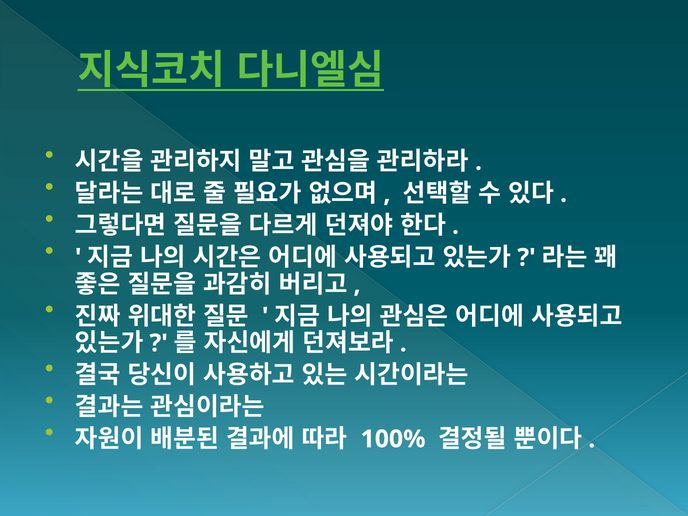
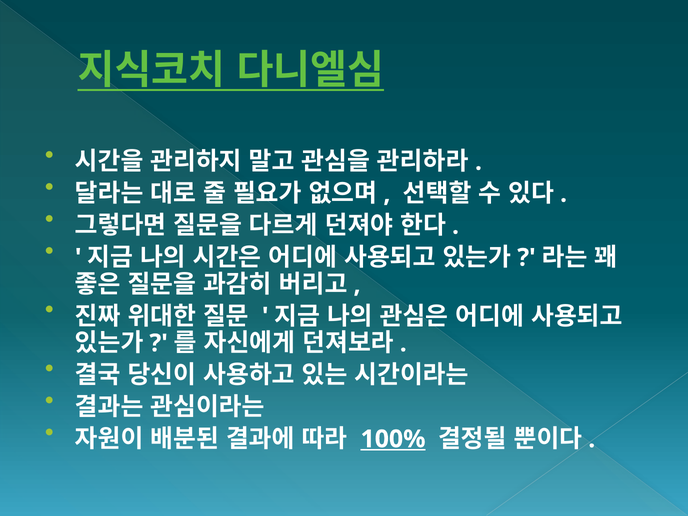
100% underline: none -> present (393, 439)
